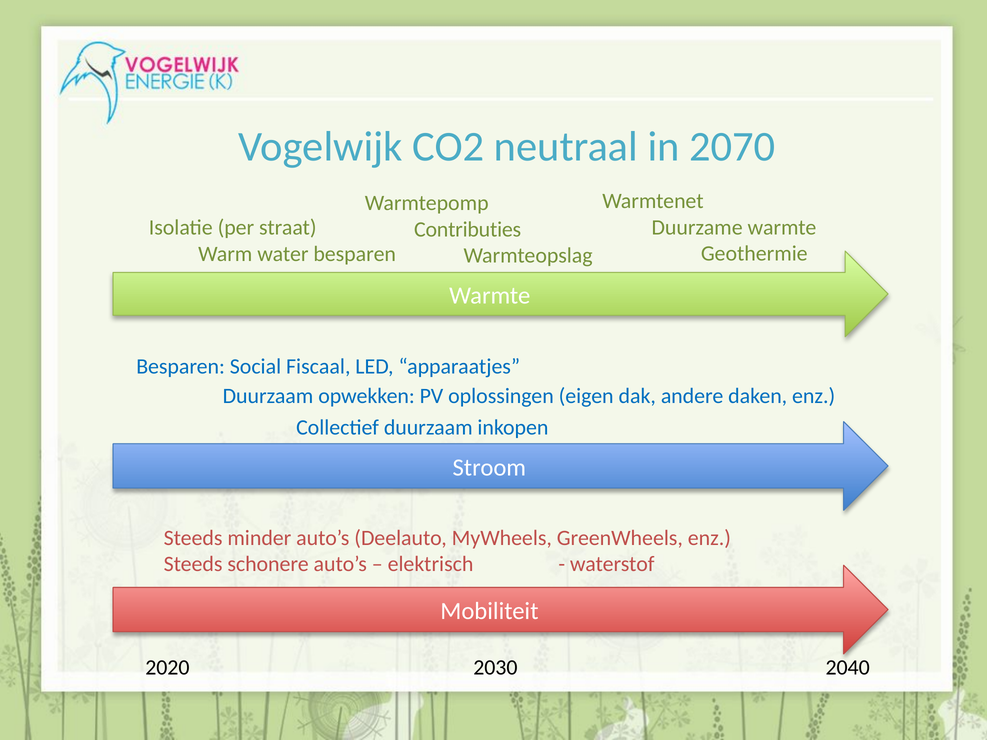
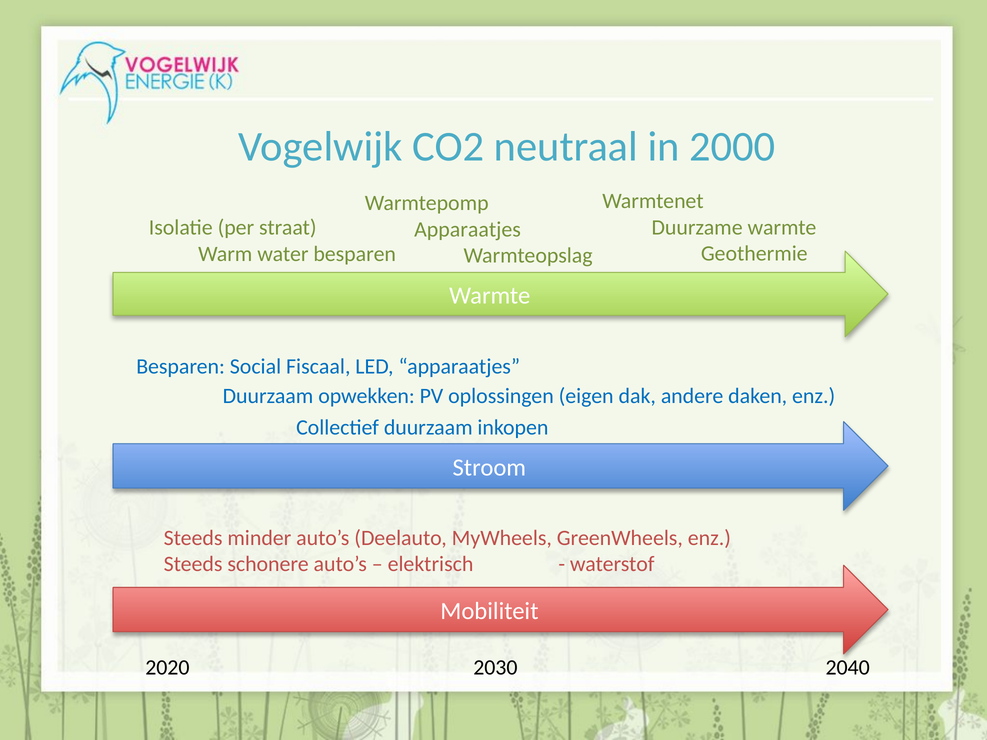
2070: 2070 -> 2000 (732, 147)
Contributies: Contributies -> Apparaatjes (468, 229)
